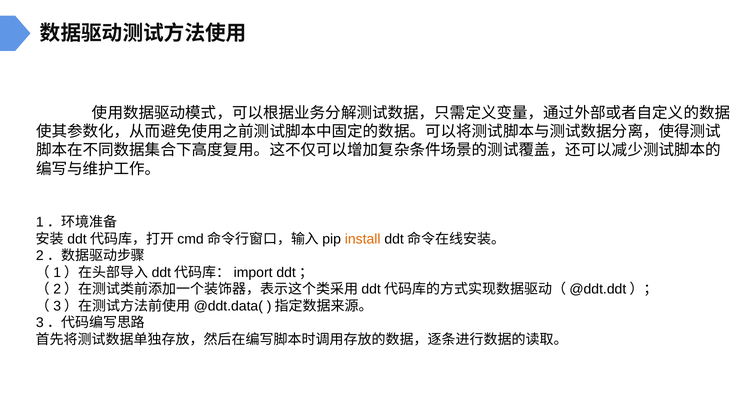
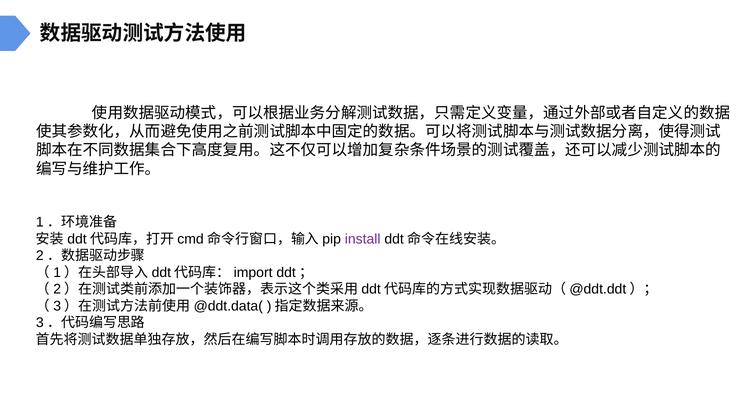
install colour: orange -> purple (363, 239)
